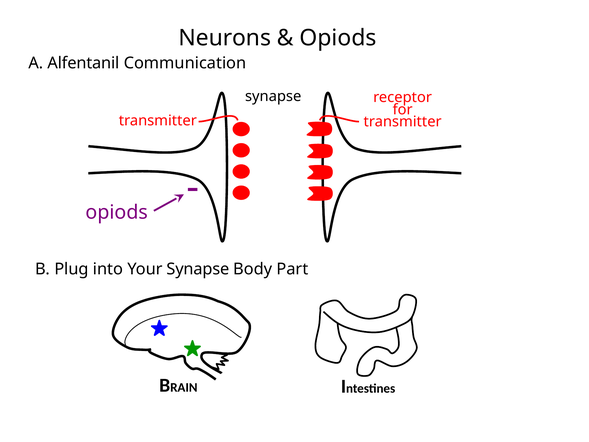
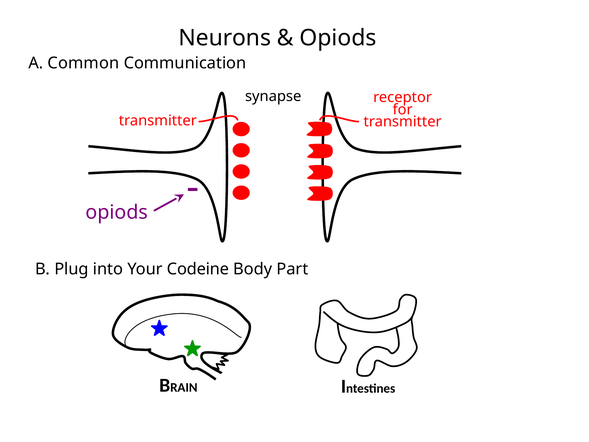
Alfentanil: Alfentanil -> Common (83, 63)
Your Synapse: Synapse -> Codeine (198, 269)
